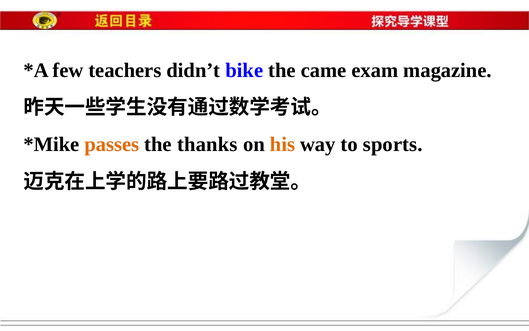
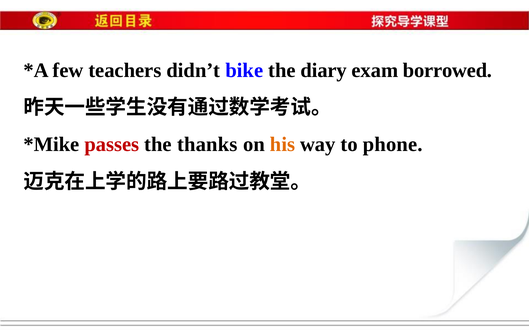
came: came -> diary (324, 70)
magazine: magazine -> borrowed (448, 70)
passes colour: orange -> red (112, 144)
sports: sports -> phone (393, 144)
